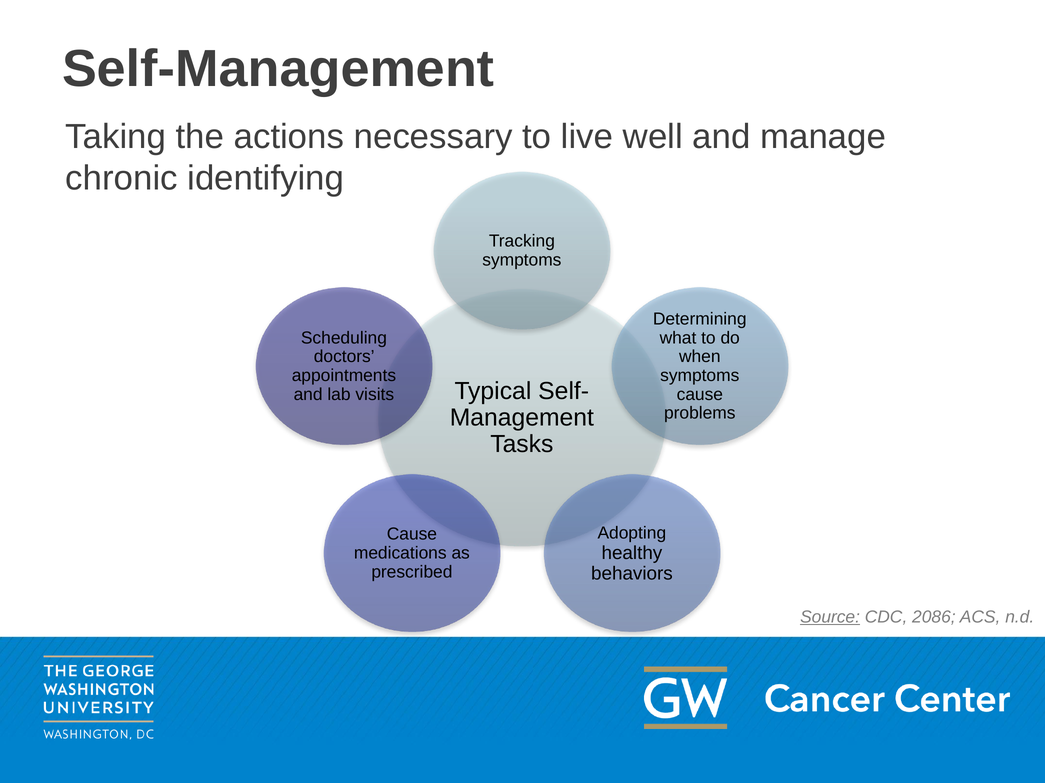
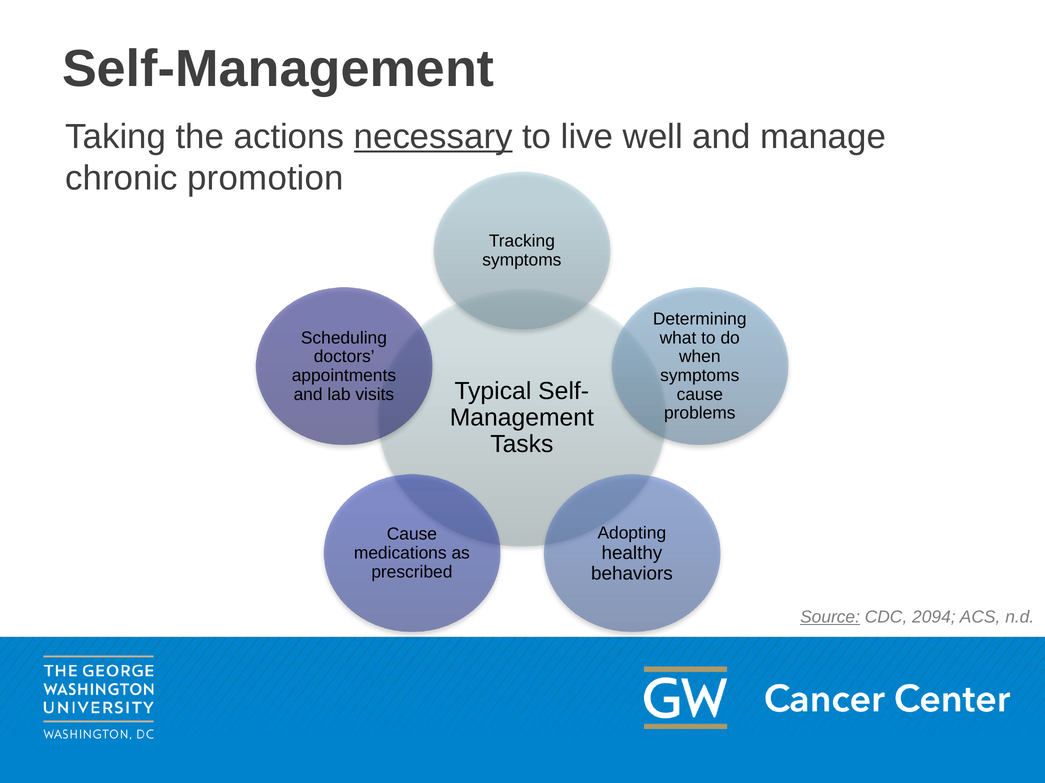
necessary underline: none -> present (433, 137)
identifying: identifying -> promotion (266, 179)
2086: 2086 -> 2094 (934, 618)
